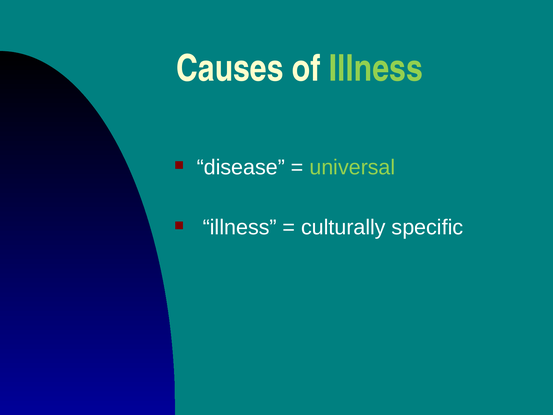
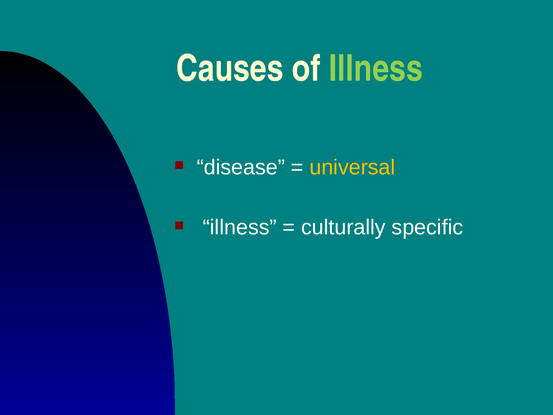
universal colour: light green -> yellow (352, 167)
